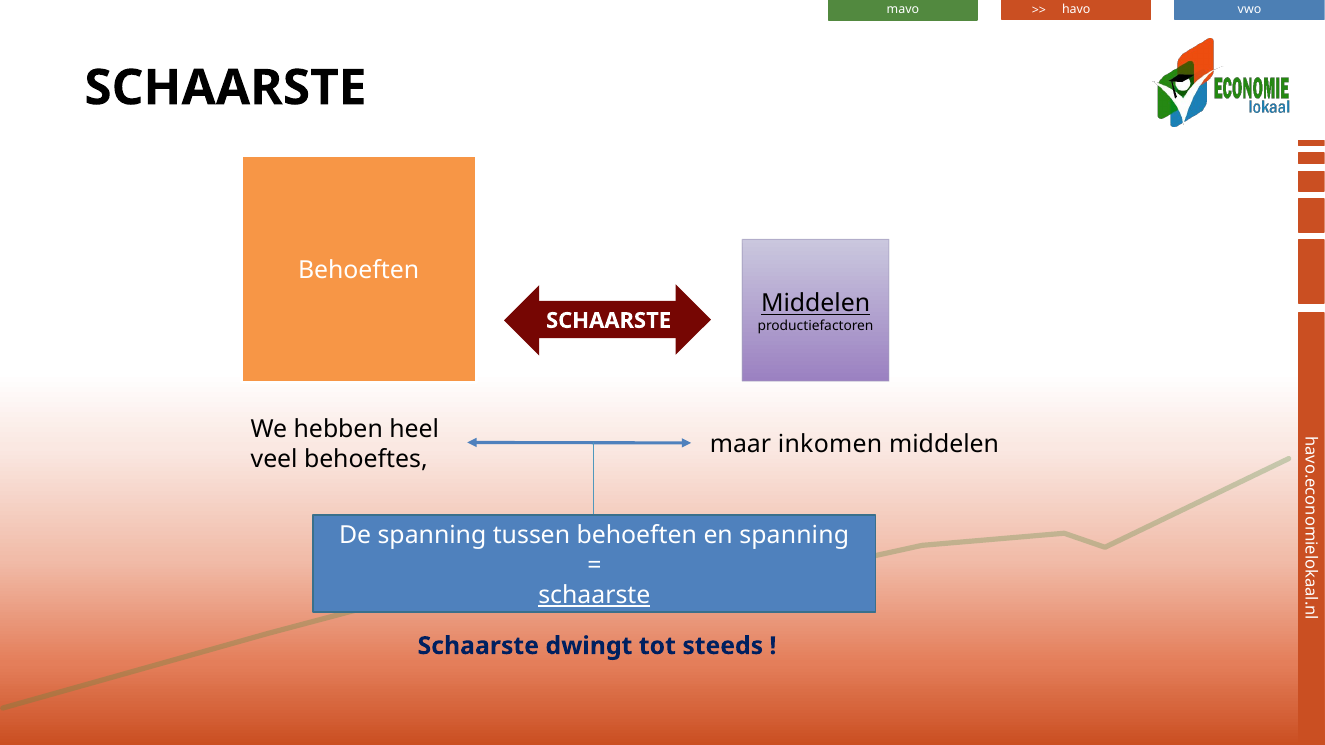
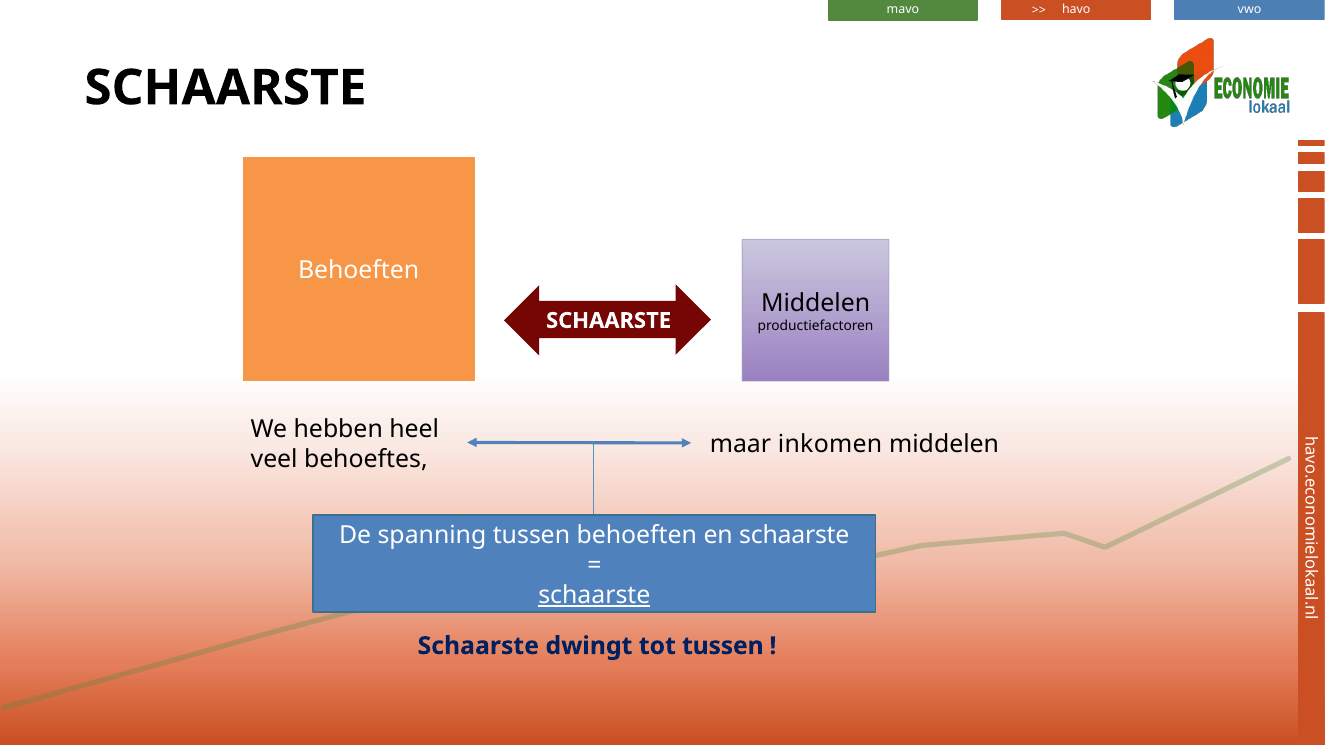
Middelen underline: present -> none (816, 304)
en spanning: spanning -> schaarste (794, 536)
tot steeds: steeds -> tussen (723, 646)
